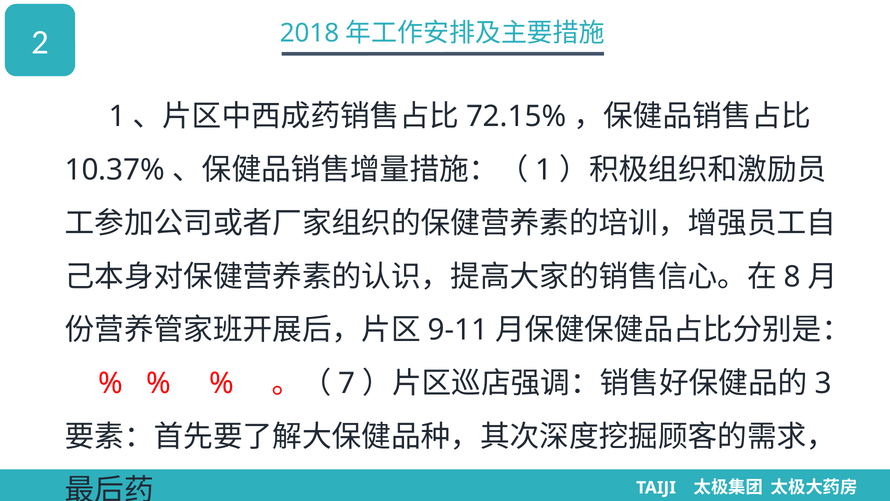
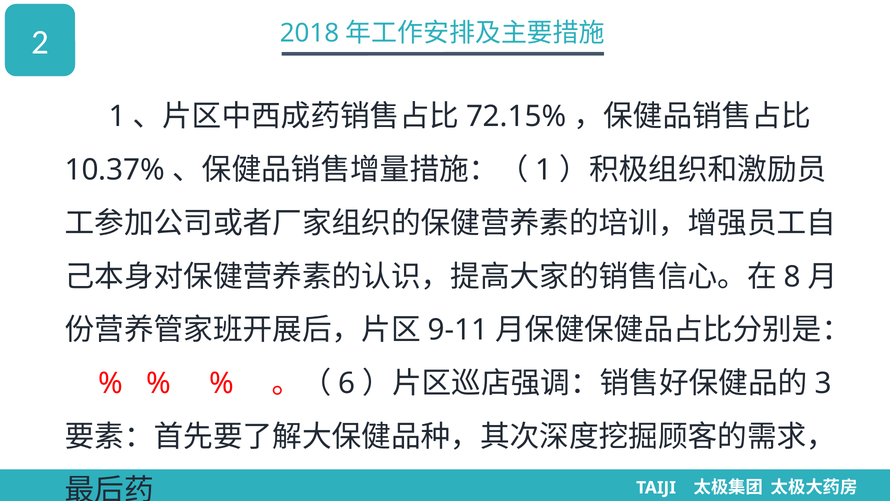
7: 7 -> 6 (347, 383)
